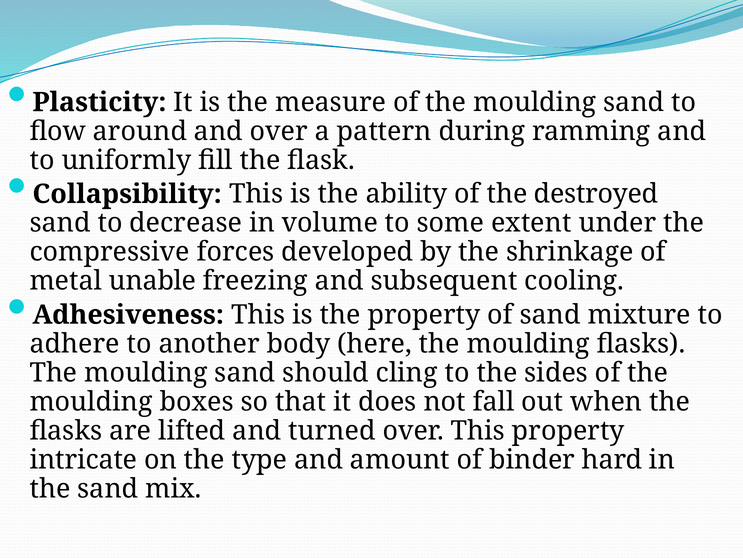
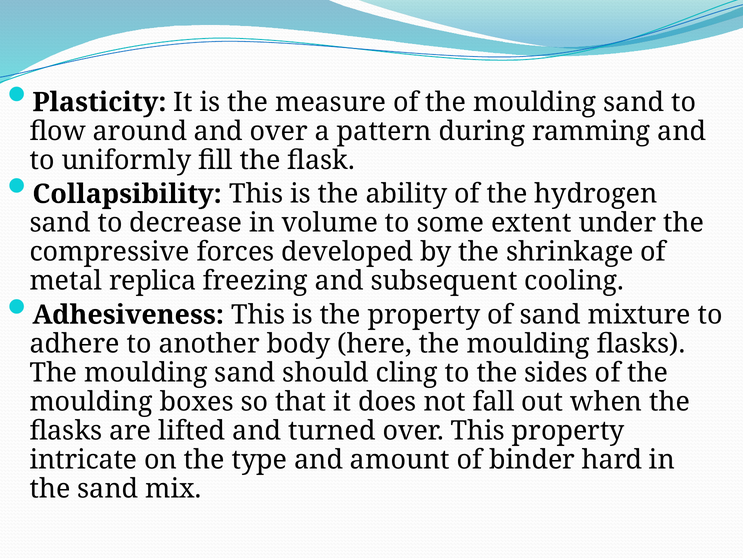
destroyed: destroyed -> hydrogen (596, 194)
unable: unable -> replica (153, 281)
